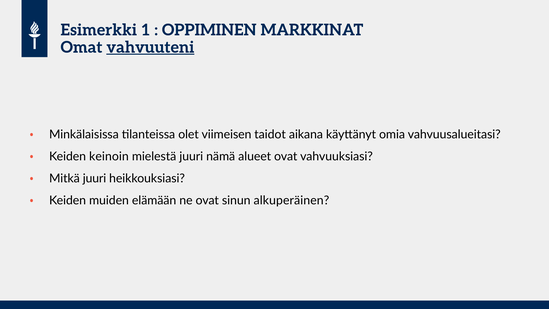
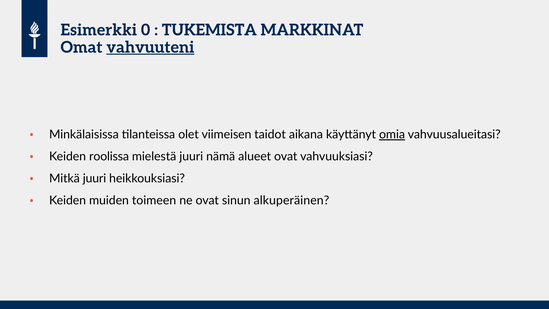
1: 1 -> 0 (146, 30)
OPPIMINEN: OPPIMINEN -> TUKEMISTA (209, 30)
omia underline: none -> present (392, 135)
keinoin: keinoin -> roolissa (109, 156)
elämään: elämään -> toimeen (154, 200)
